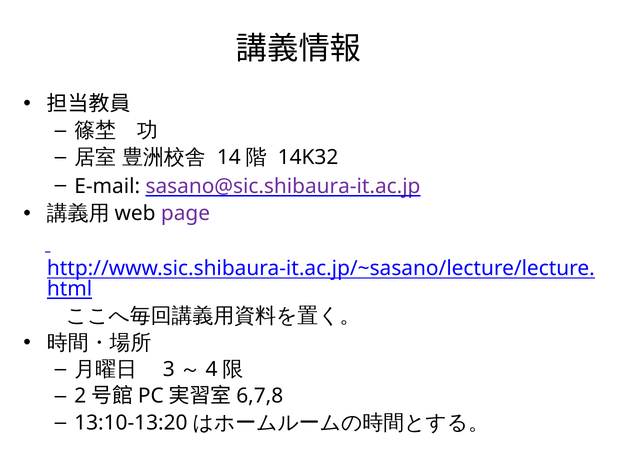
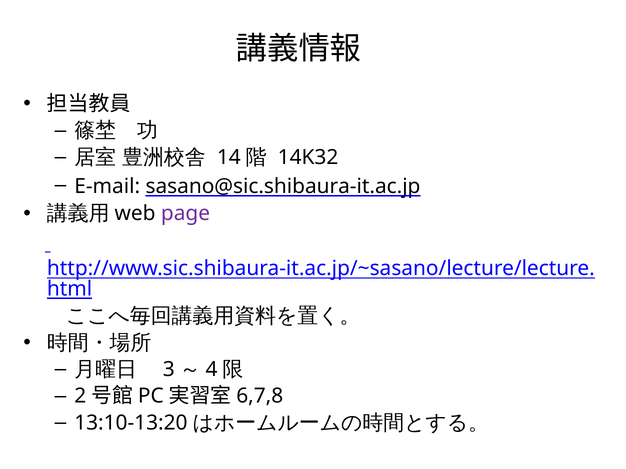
sasano@sic.shibaura-it.ac.jp colour: purple -> black (283, 186)
